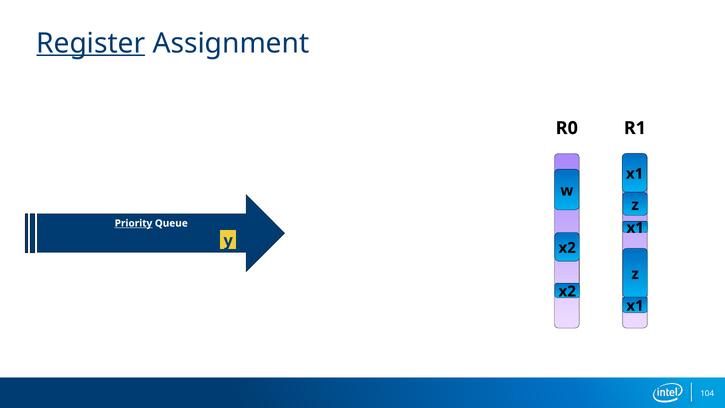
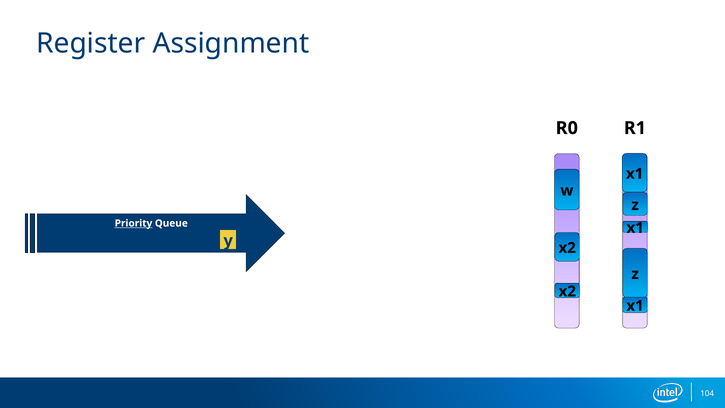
Register underline: present -> none (91, 43)
